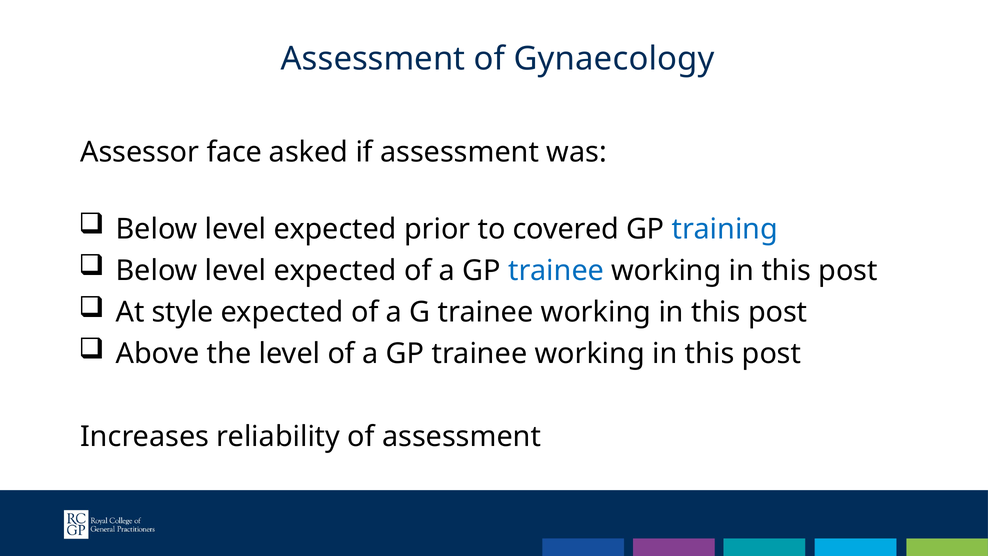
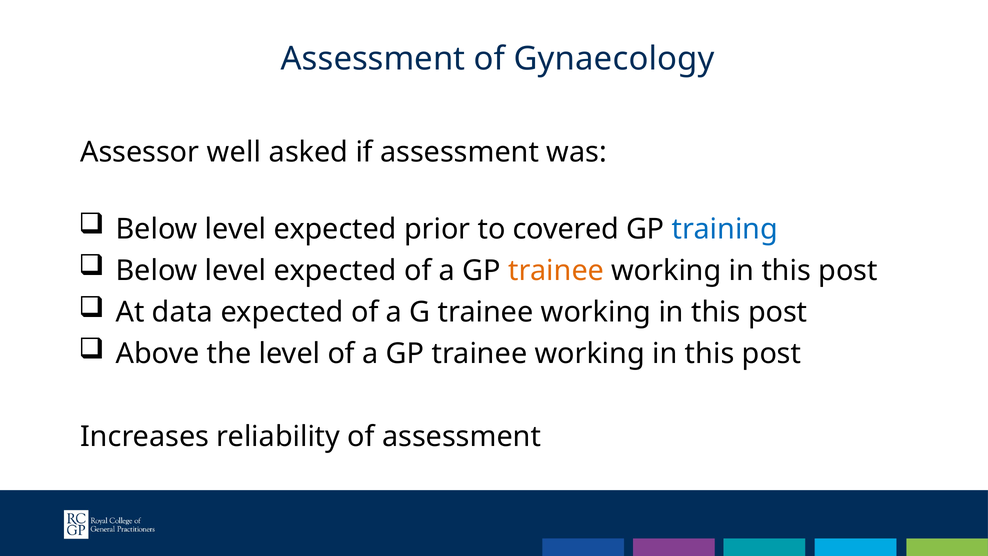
face: face -> well (234, 152)
trainee colour: blue -> orange (556, 271)
style: style -> data (183, 312)
